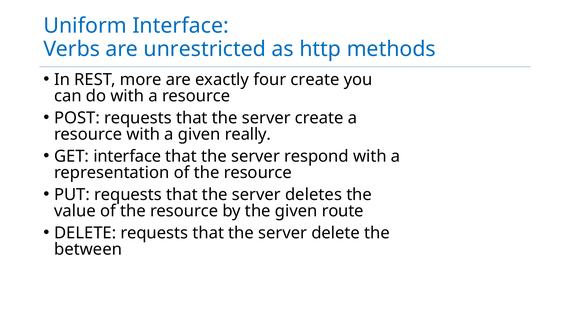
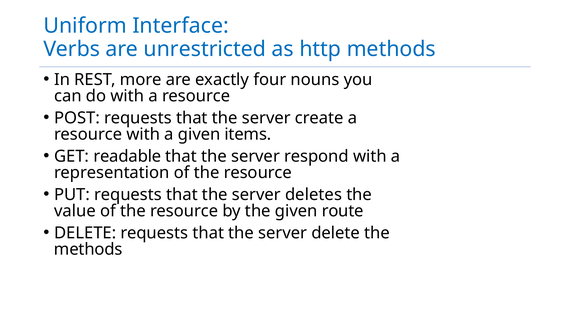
four create: create -> nouns (315, 80)
really: really -> items (248, 134)
GET interface: interface -> readable (127, 156)
between: between -> methods (88, 249)
